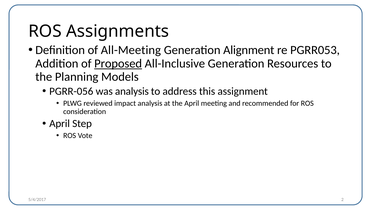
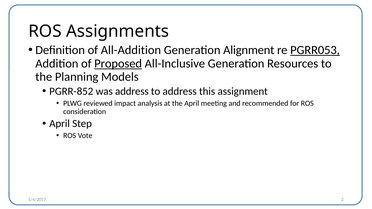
All-Meeting: All-Meeting -> All-Addition (131, 50)
PGRR053 underline: none -> present (315, 50)
PGRR-056: PGRR-056 -> PGRR-852 (71, 91)
was analysis: analysis -> address (132, 91)
